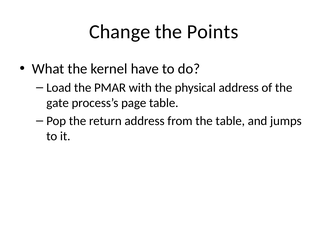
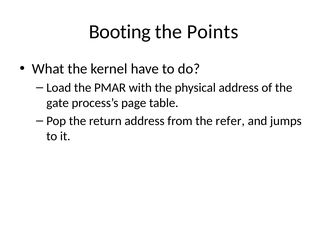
Change: Change -> Booting (120, 32)
the table: table -> refer (230, 121)
